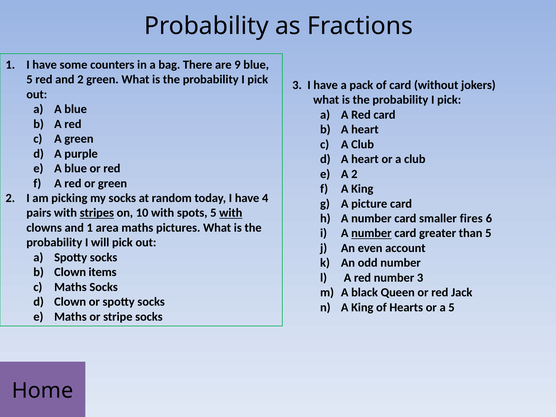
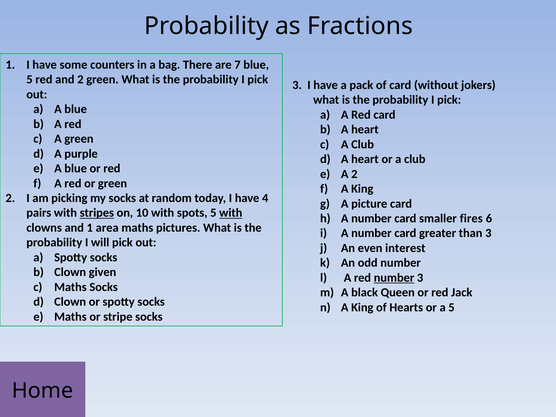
9: 9 -> 7 (238, 65)
number underline: present -> none (371, 233)
than 5: 5 -> 3 (488, 233)
account: account -> interest (405, 248)
items: items -> given (103, 272)
number underline: none -> present (394, 278)
